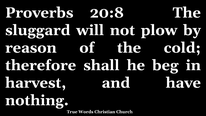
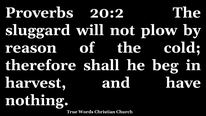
20:8: 20:8 -> 20:2 (107, 13)
